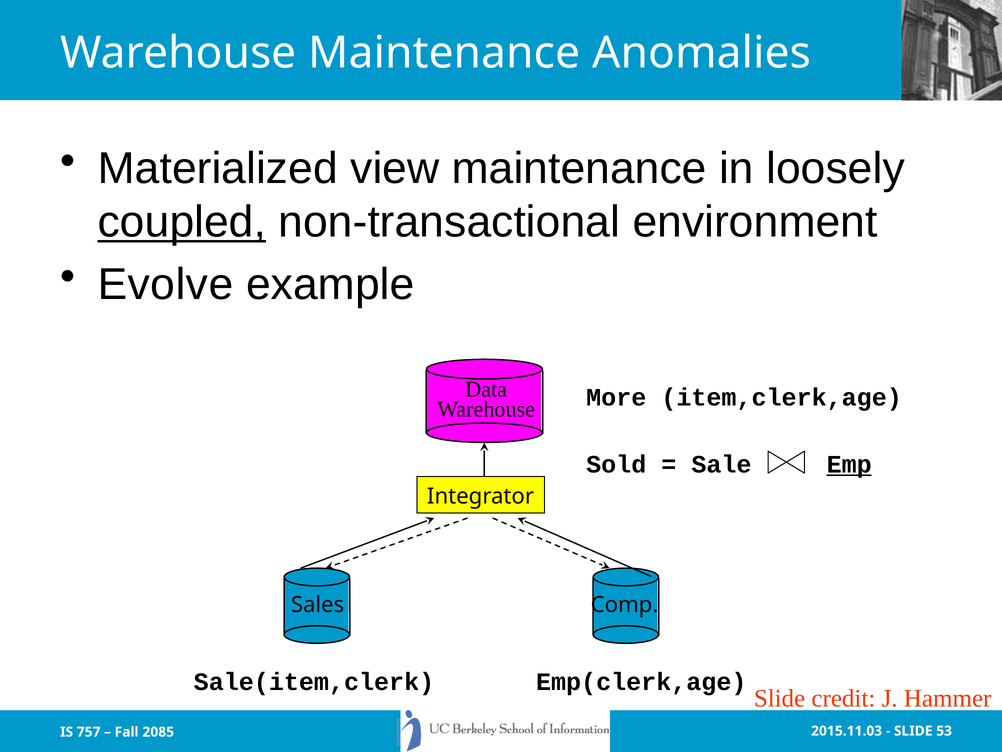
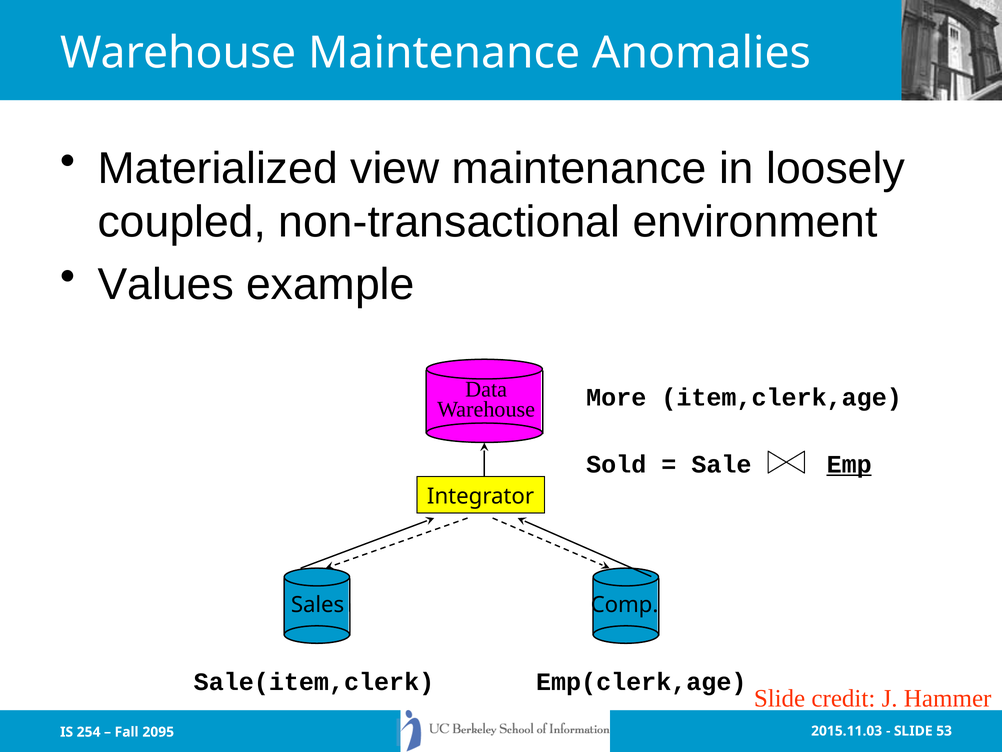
coupled underline: present -> none (182, 222)
Evolve: Evolve -> Values (166, 284)
757: 757 -> 254 (89, 732)
2085: 2085 -> 2095 (158, 732)
